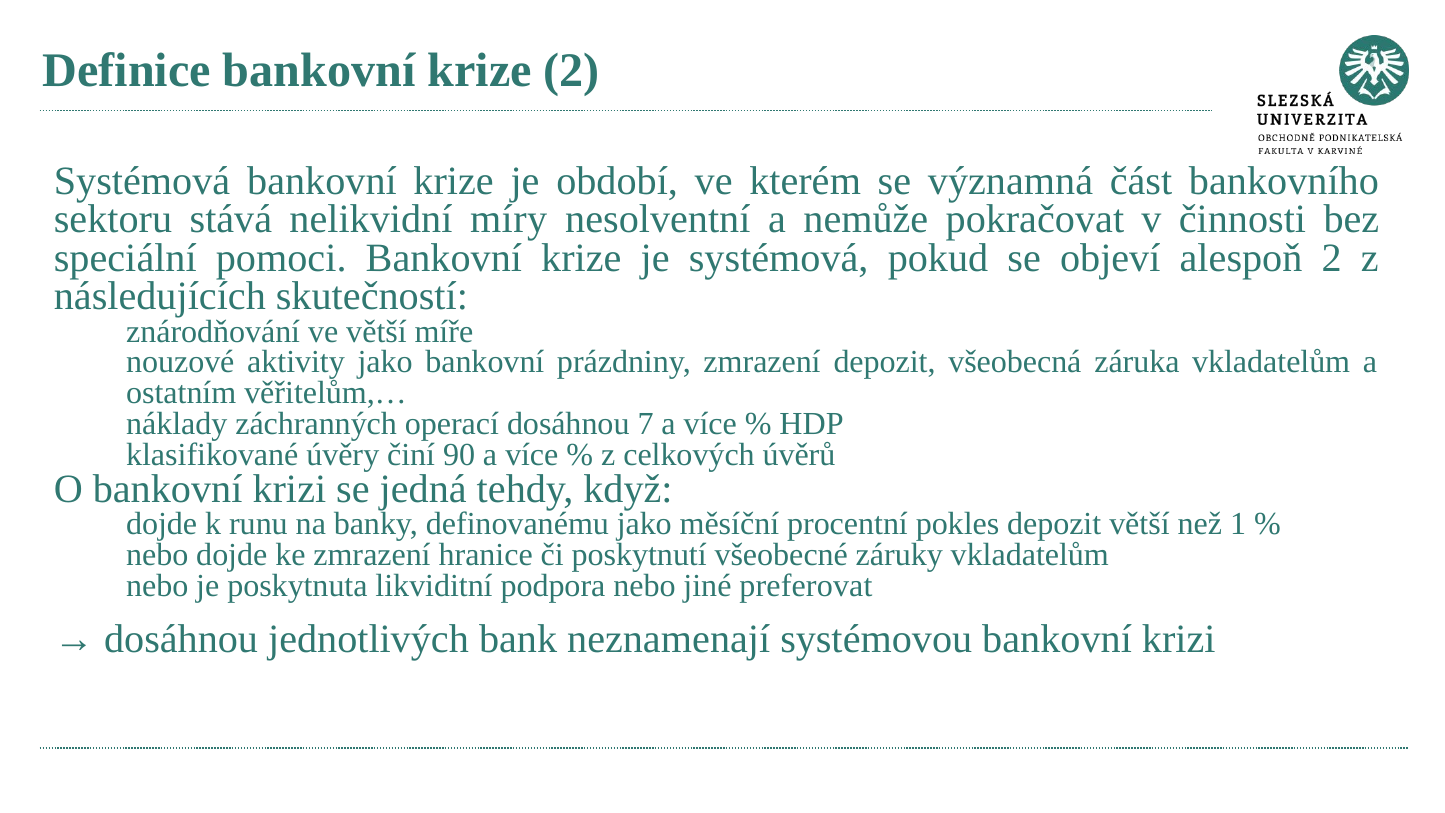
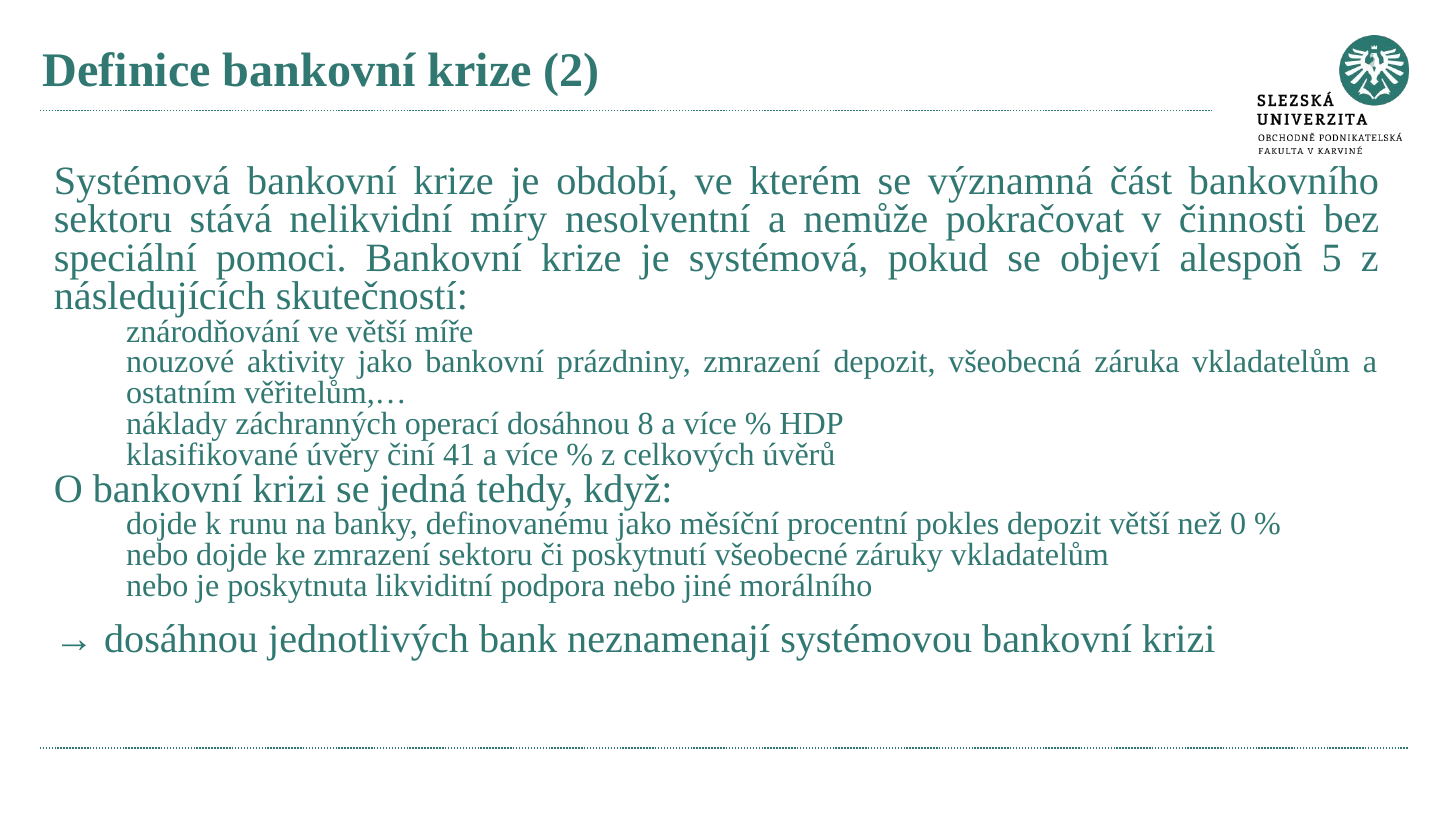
alespoň 2: 2 -> 5 (1332, 258)
7: 7 -> 8 (646, 424)
90: 90 -> 41 (459, 455)
1: 1 -> 0 (1238, 524)
zmrazení hranice: hranice -> sektoru (486, 555)
preferovat: preferovat -> morálního (806, 586)
